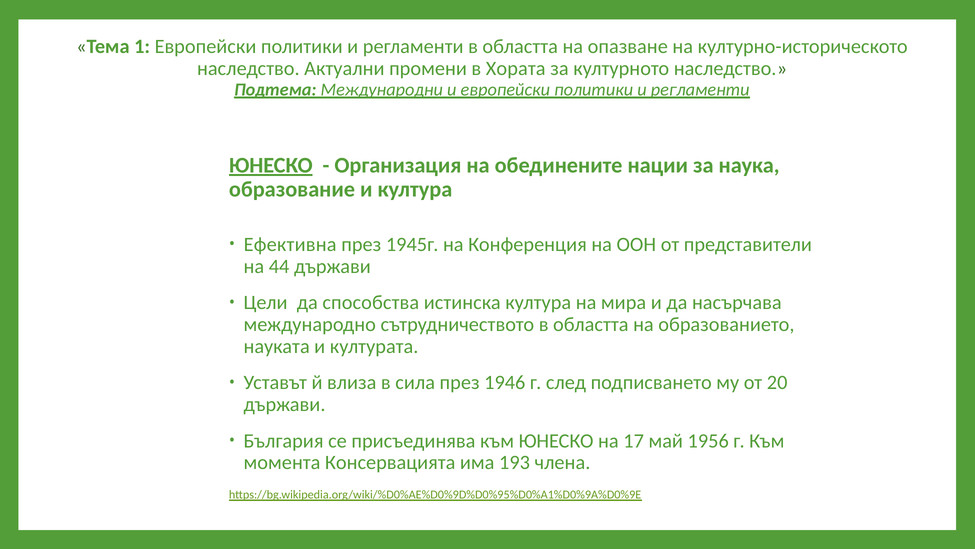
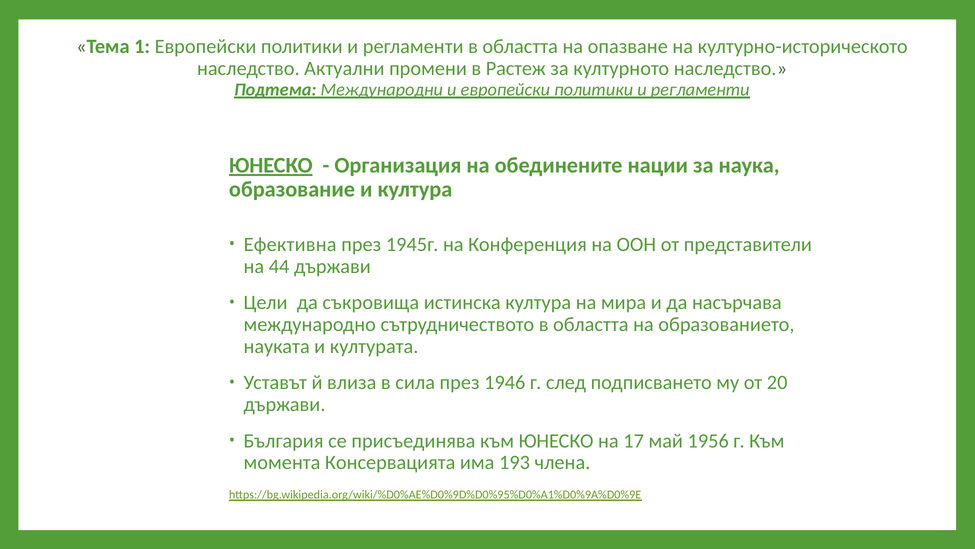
Хората: Хората -> Растеж (516, 69)
способства: способства -> съкровища (371, 302)
